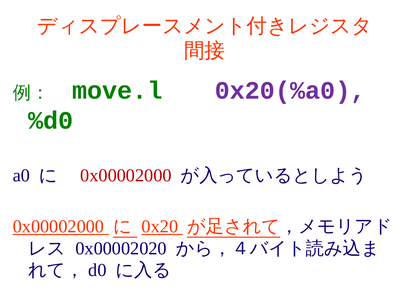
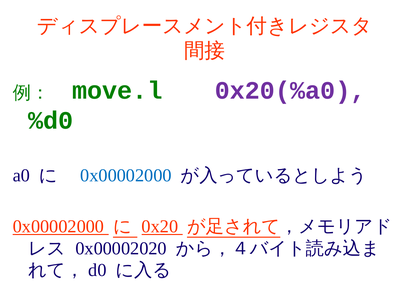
0x00002000 colour: red -> blue (126, 176)
